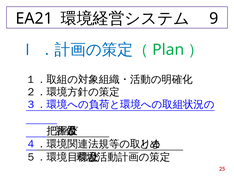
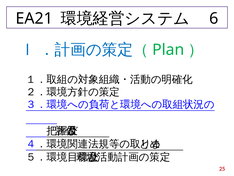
9: 9 -> 6 (214, 18)
